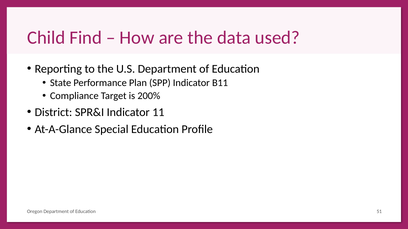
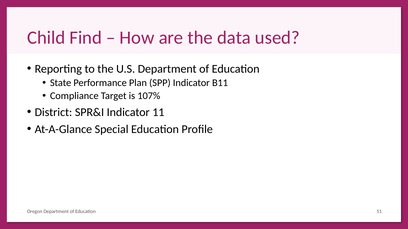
200%: 200% -> 107% (149, 96)
